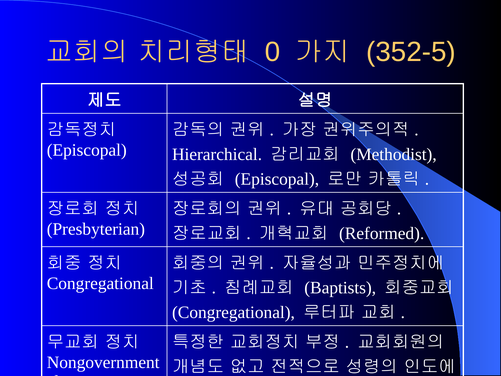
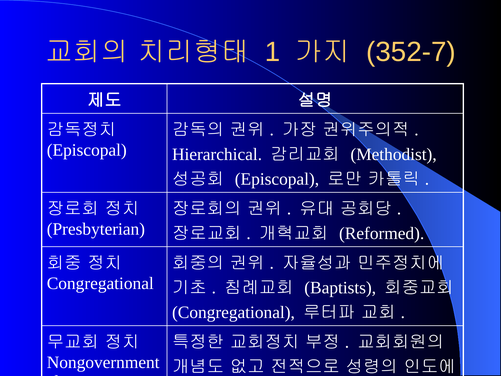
0: 0 -> 1 (273, 52)
352-5: 352-5 -> 352-7 (411, 52)
